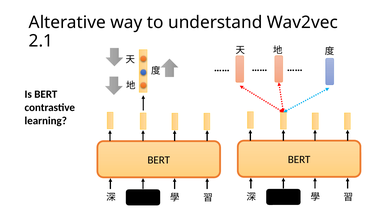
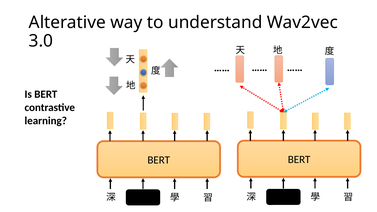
2.1: 2.1 -> 3.0 (41, 41)
